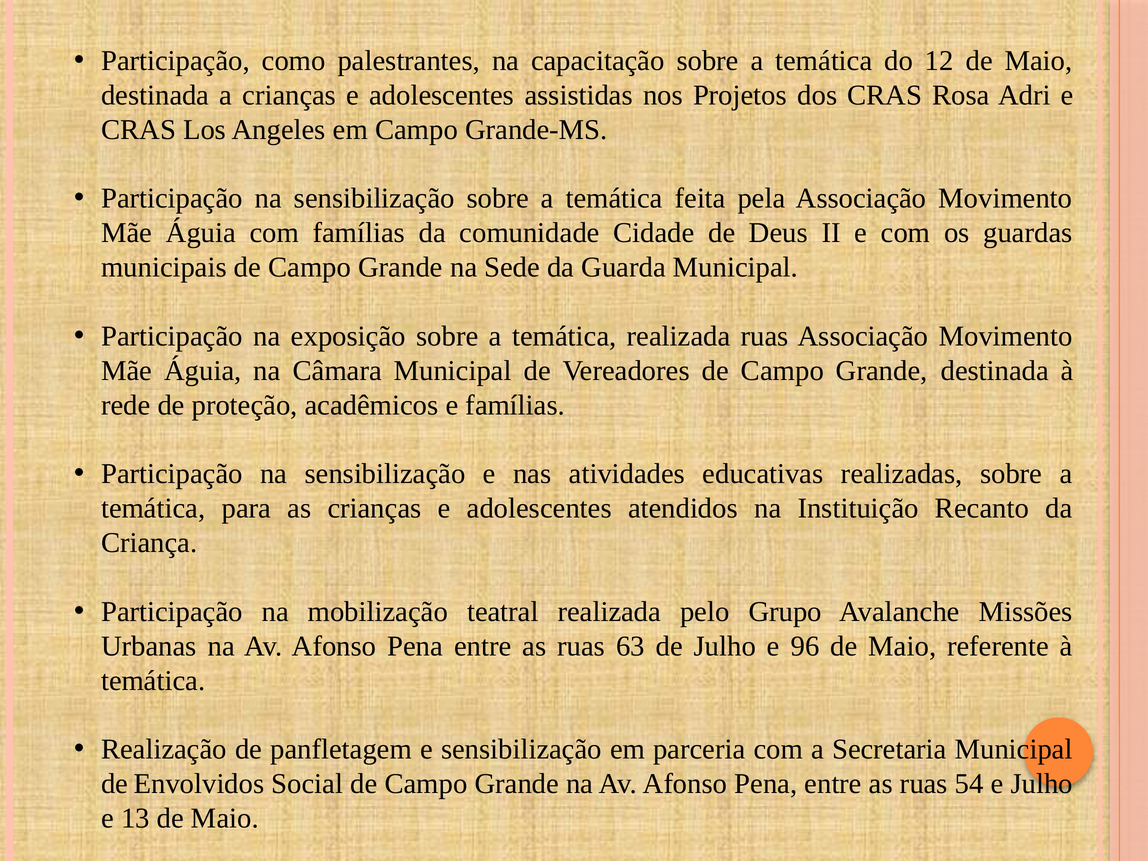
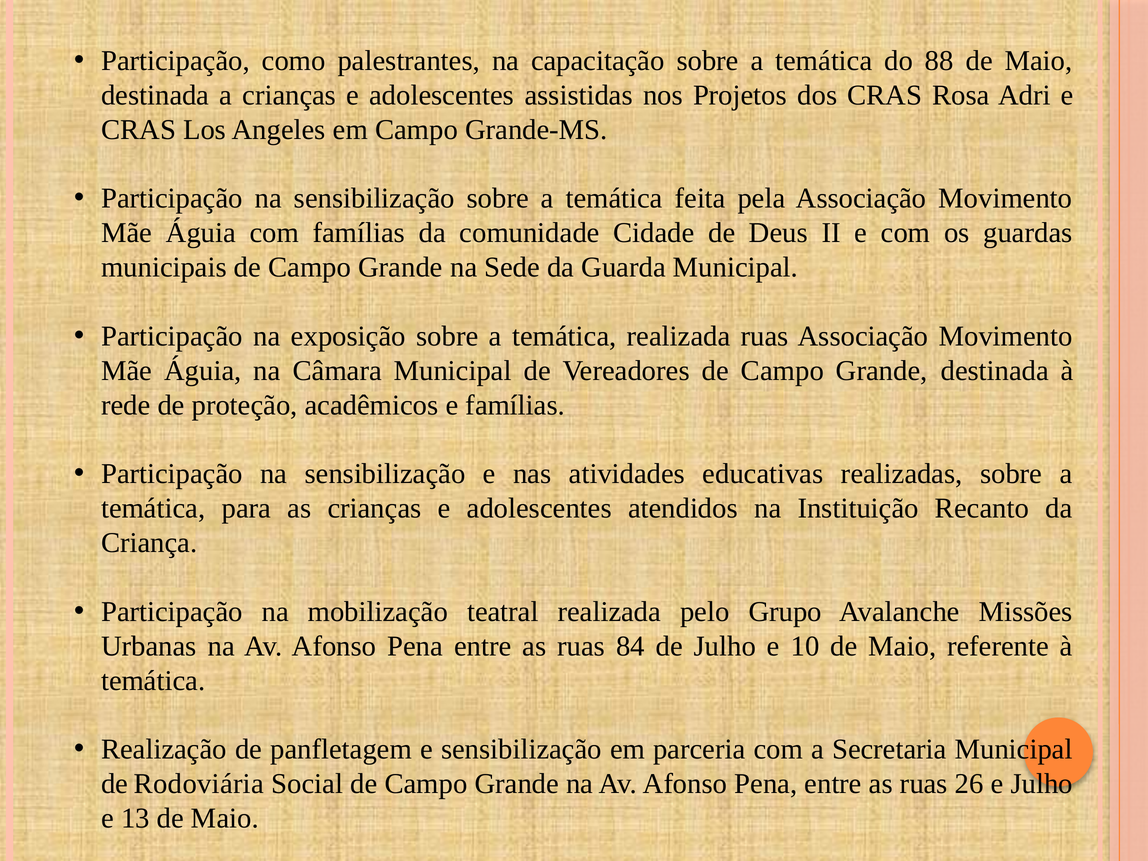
12: 12 -> 88 (939, 61)
63: 63 -> 84 (630, 646)
96: 96 -> 10 (805, 646)
Envolvidos: Envolvidos -> Rodoviária (199, 784)
54: 54 -> 26 (969, 784)
